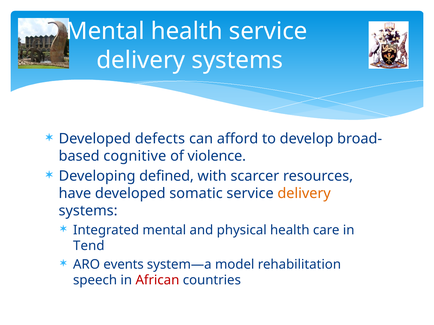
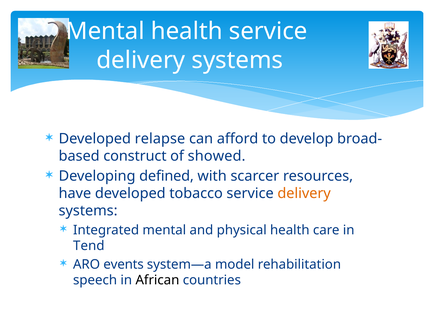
defects: defects -> relapse (160, 139)
cognitive: cognitive -> construct (135, 156)
violence: violence -> showed (217, 156)
somatic: somatic -> tobacco (196, 194)
African colour: red -> black (157, 281)
